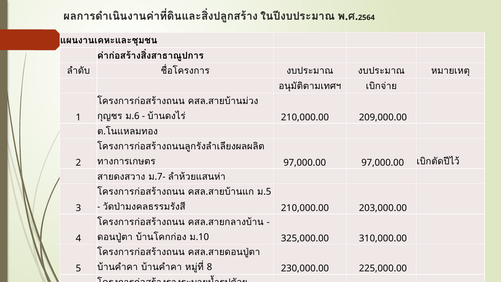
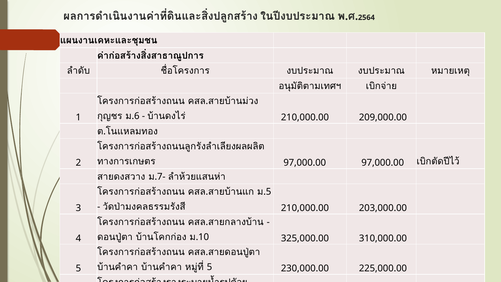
8: 8 -> 5 (209, 267)
